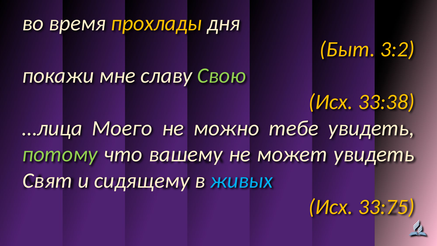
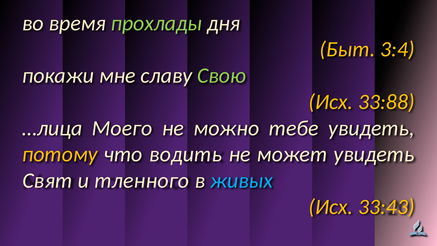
прохлады colour: yellow -> light green (156, 23)
3:2: 3:2 -> 3:4 (397, 49)
33:38: 33:38 -> 33:88 (386, 102)
потому colour: light green -> yellow (60, 154)
вашему: вашему -> водить (186, 154)
сидящему: сидящему -> тленного (142, 180)
33:75: 33:75 -> 33:43 (386, 207)
